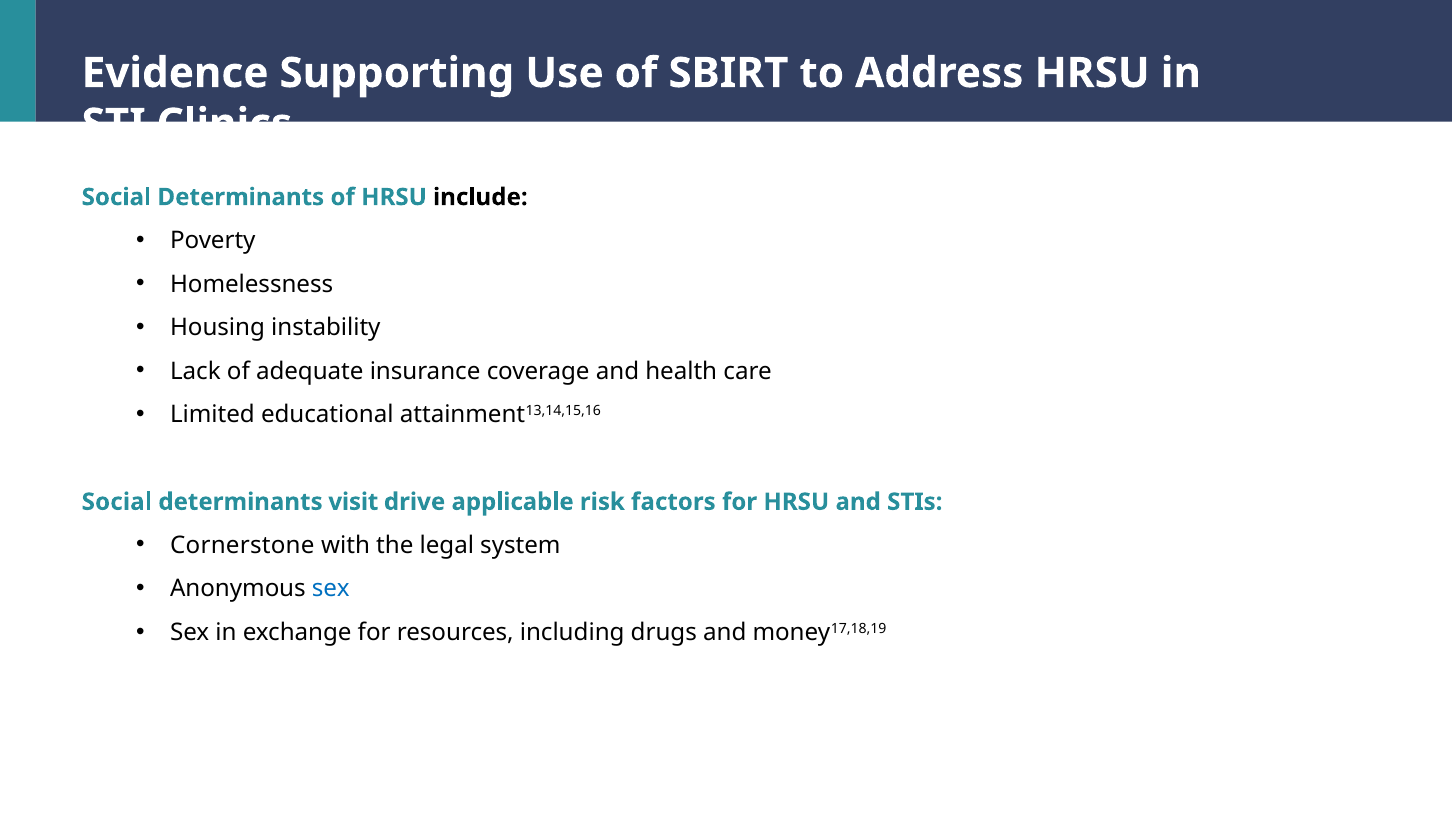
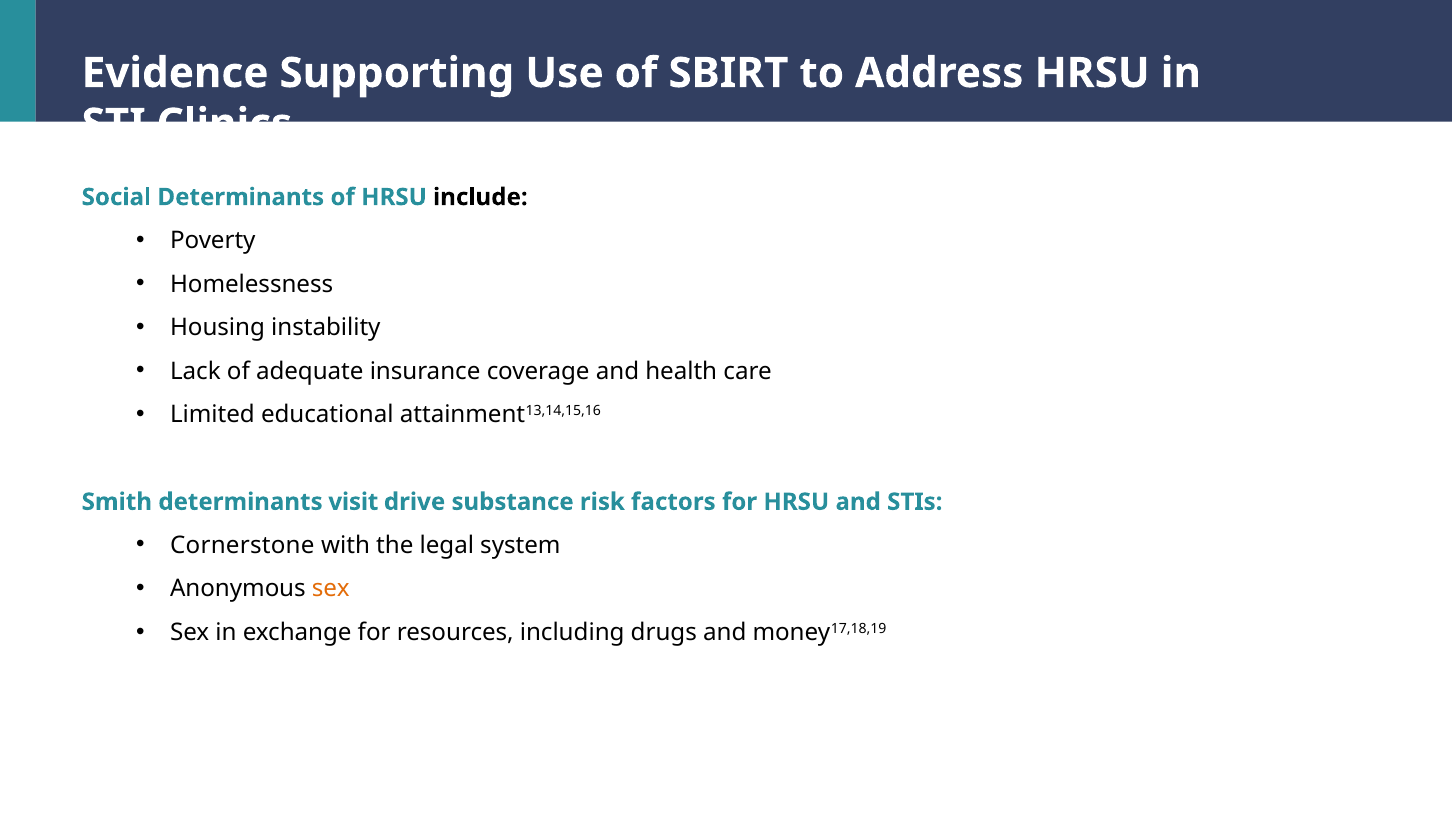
Social: Social -> Smith (117, 502)
applicable: applicable -> substance (513, 502)
sex colour: blue -> orange (331, 589)
